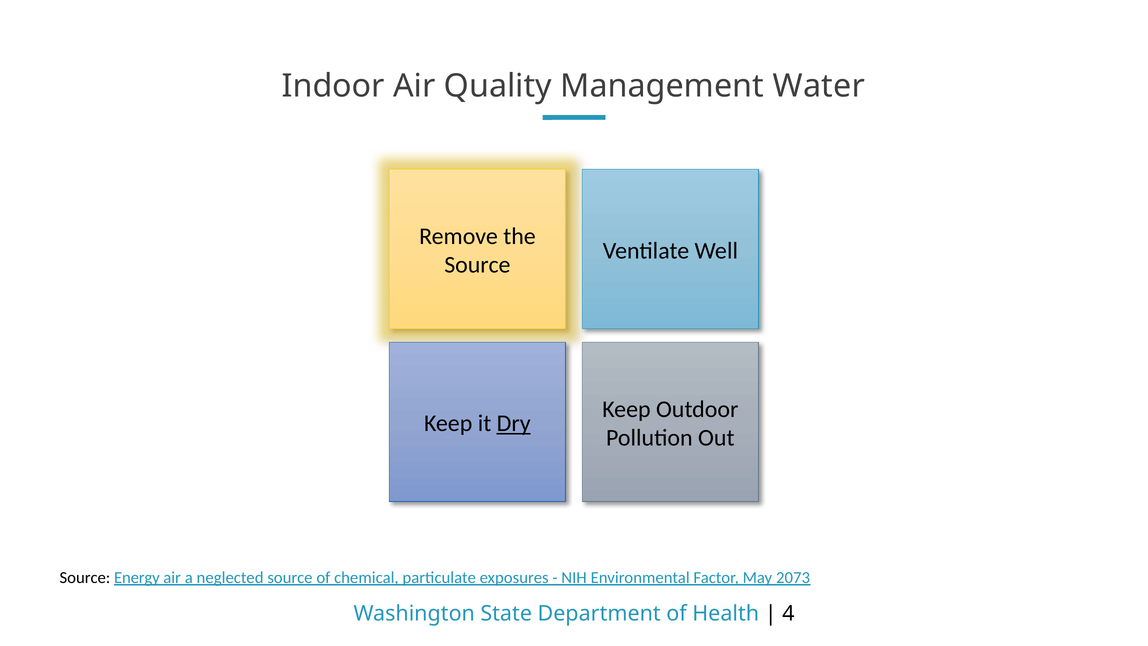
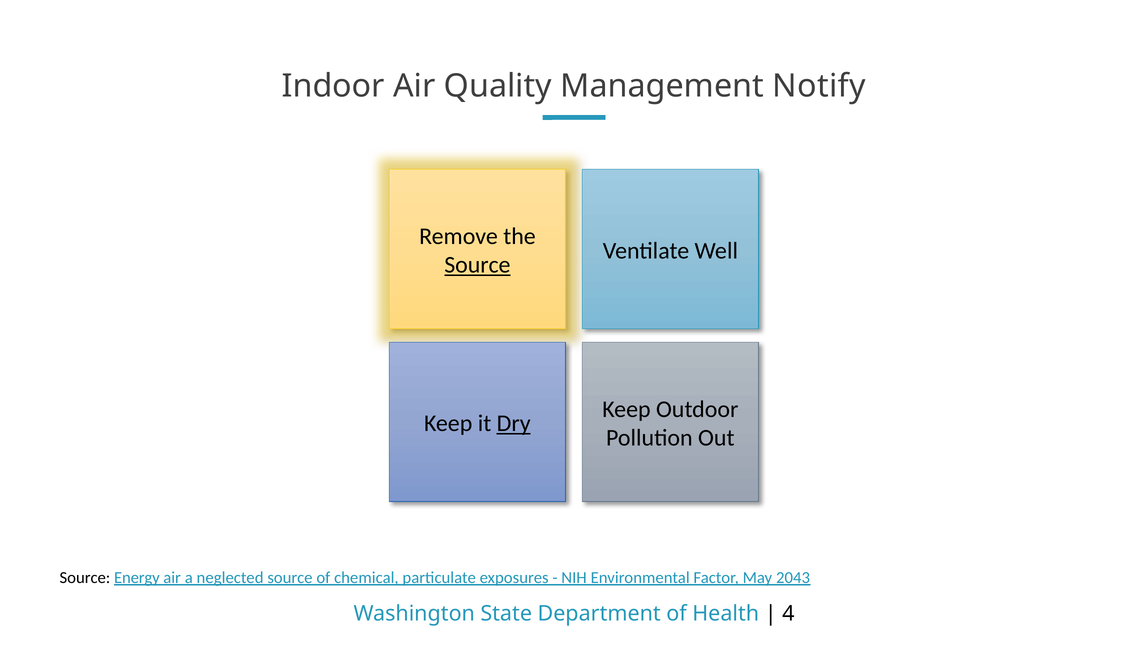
Water: Water -> Notify (819, 86)
Source underline: none -> present (477, 265)
2073: 2073 -> 2043 (793, 577)
